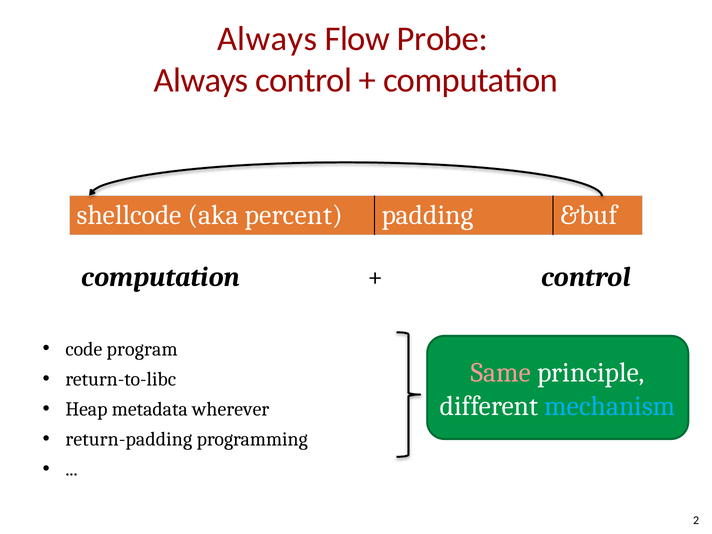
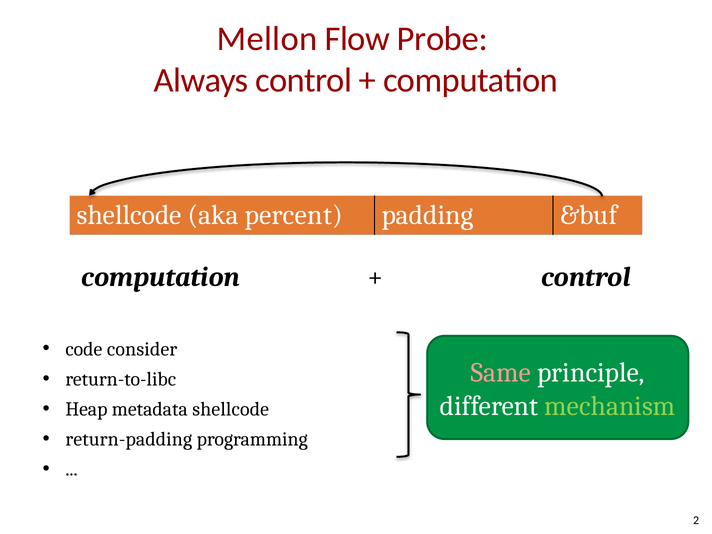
Always: Always -> Mellon (267, 39)
program: program -> consider (142, 349)
mechanism colour: light blue -> light green (610, 406)
metadata wherever: wherever -> shellcode (231, 409)
